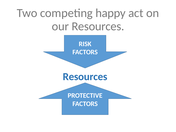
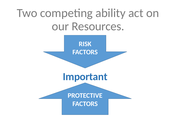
happy: happy -> ability (111, 13)
Resources: Resources -> Important (85, 77)
